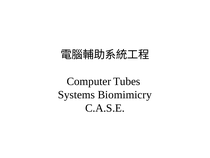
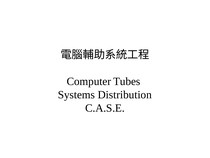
Biomimicry: Biomimicry -> Distribution (125, 94)
